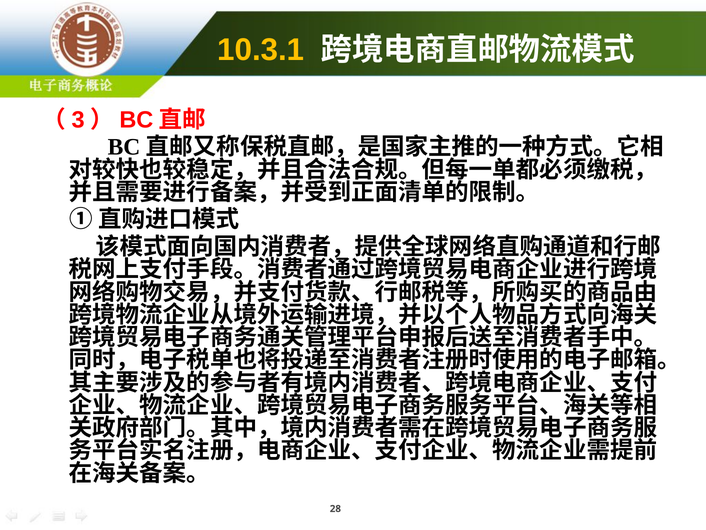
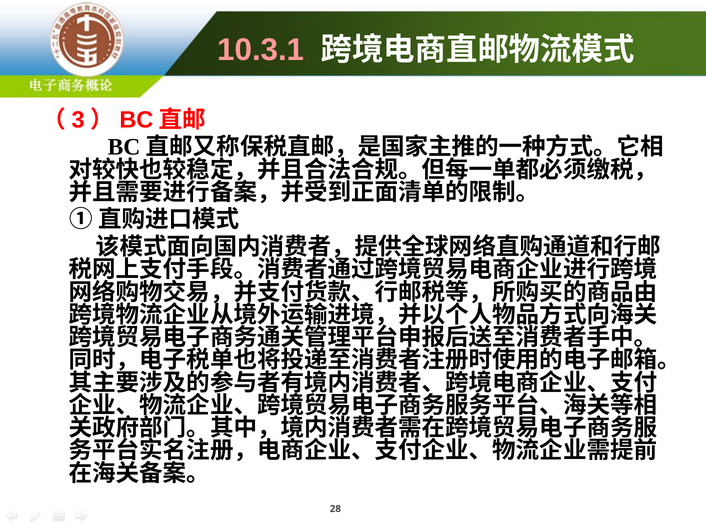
10.3.1 colour: yellow -> pink (261, 50)
